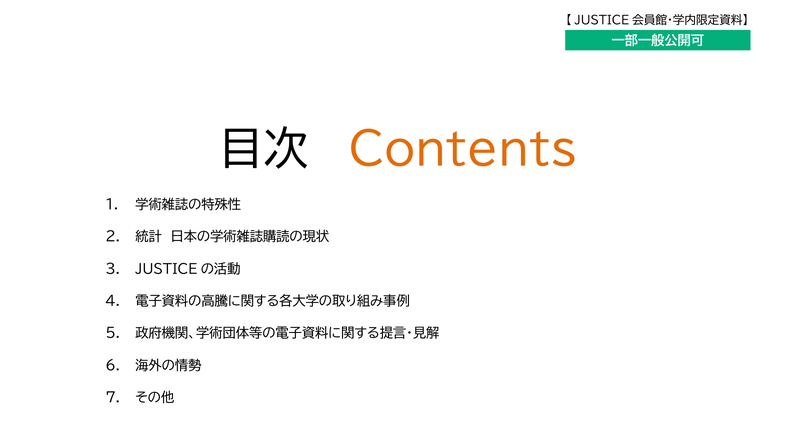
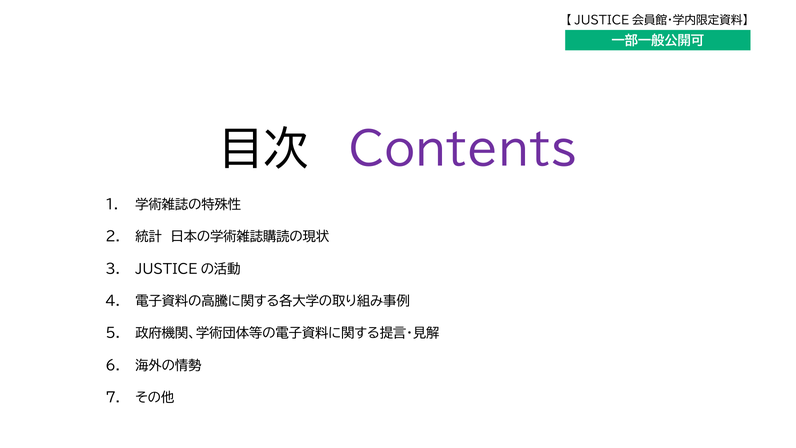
Contents colour: orange -> purple (463, 150)
